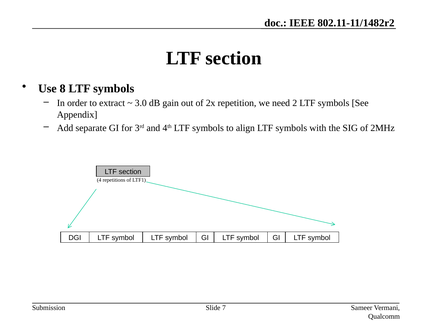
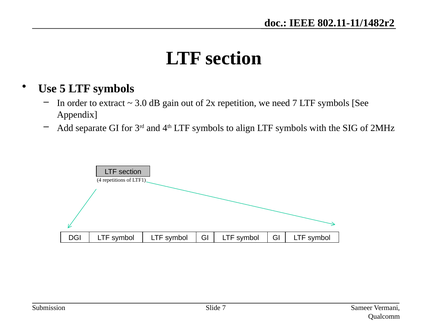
8: 8 -> 5 (63, 89)
need 2: 2 -> 7 (295, 103)
